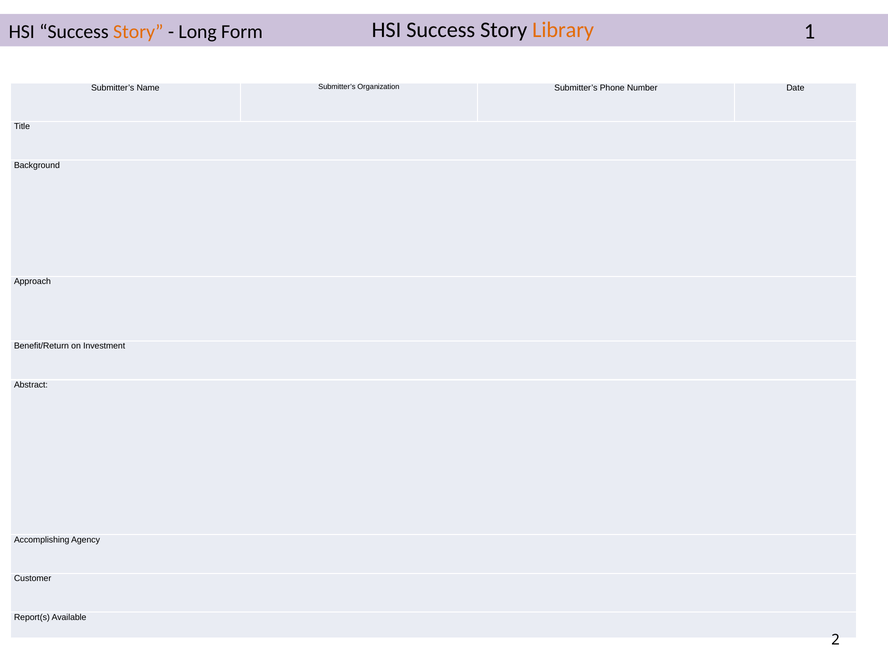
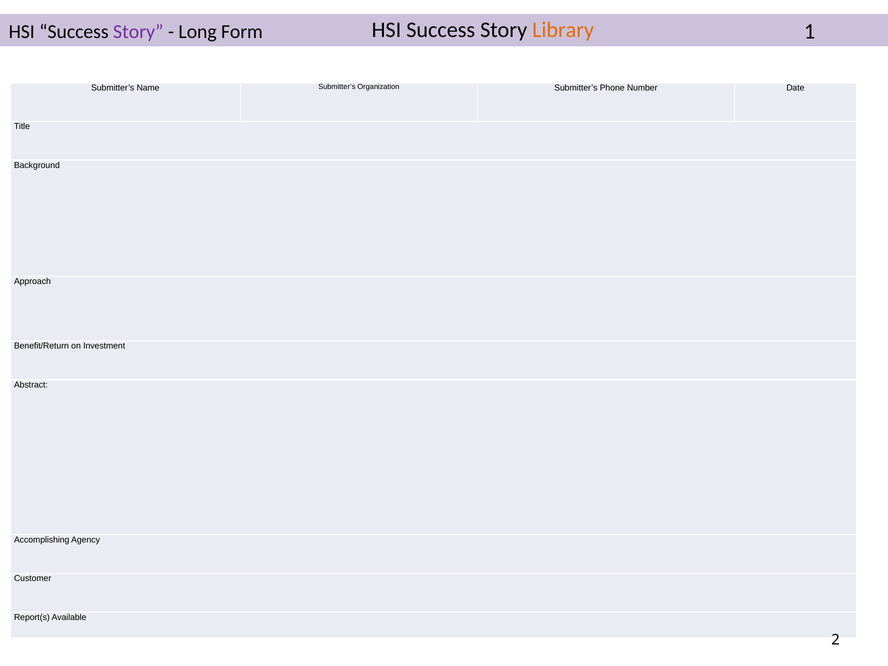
Story colour: orange -> purple (138, 31)
